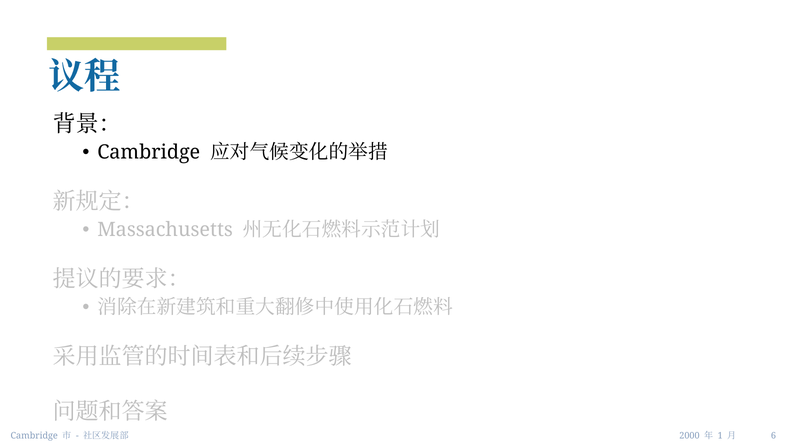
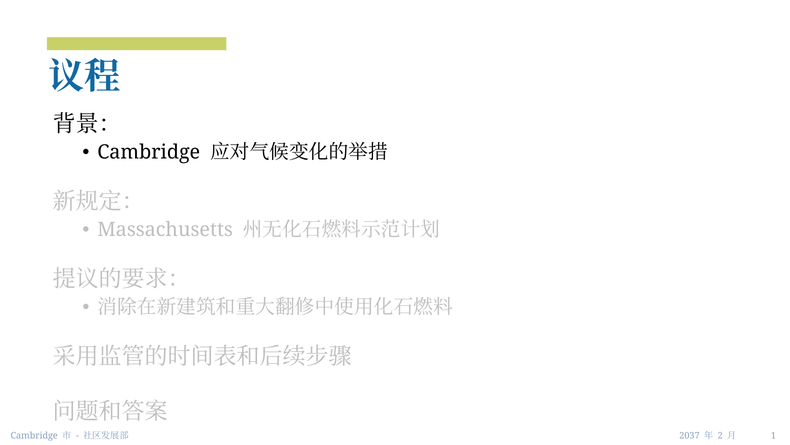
2000: 2000 -> 2037 (689, 435)
1: 1 -> 2 (720, 435)
6: 6 -> 1 (774, 435)
